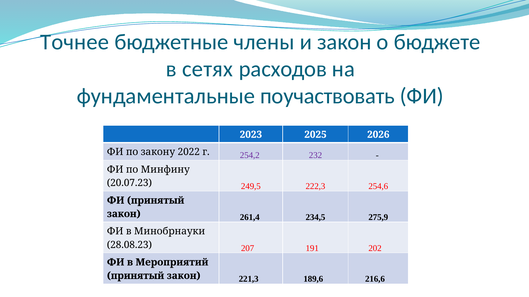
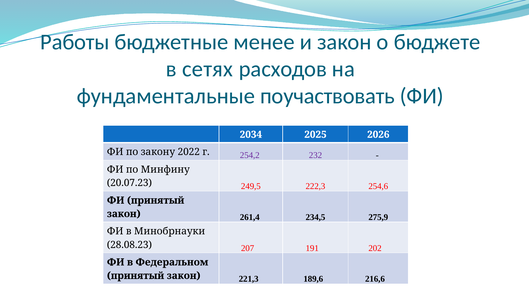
Точнее: Точнее -> Работы (75, 42)
члены: члены -> менее (264, 42)
2023: 2023 -> 2034 (251, 135)
Мероприятий: Мероприятий -> Федеральном (172, 263)
